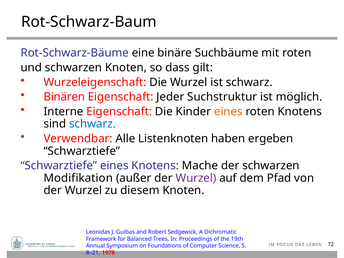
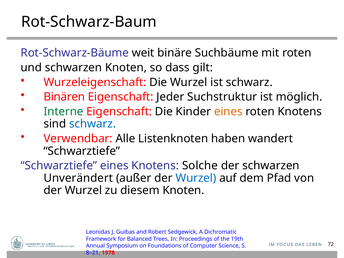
eine: eine -> weit (143, 53)
Interne colour: black -> green (63, 112)
ergeben: ergeben -> wandert (271, 139)
Mache: Mache -> Solche (200, 166)
Modifikation: Modifikation -> Unverändert (78, 178)
Wurzel colour: purple -> blue (196, 178)
